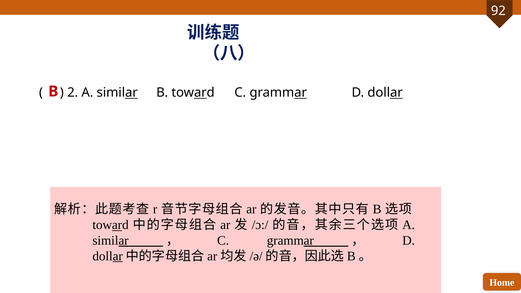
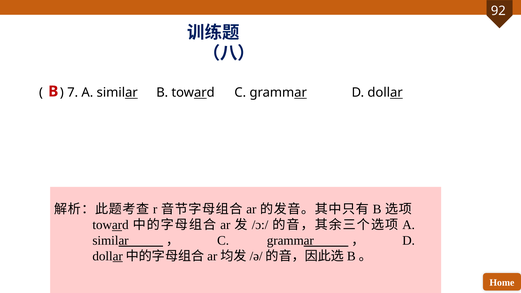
2: 2 -> 7 (73, 93)
